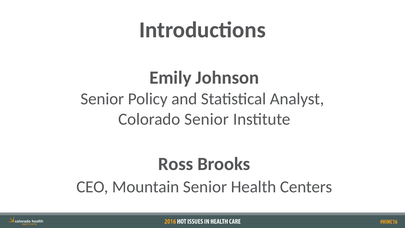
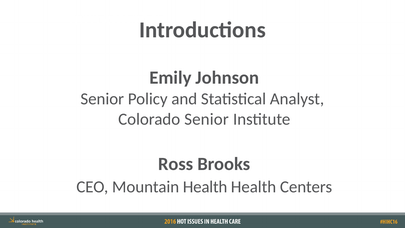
Mountain Senior: Senior -> Health (205, 187)
